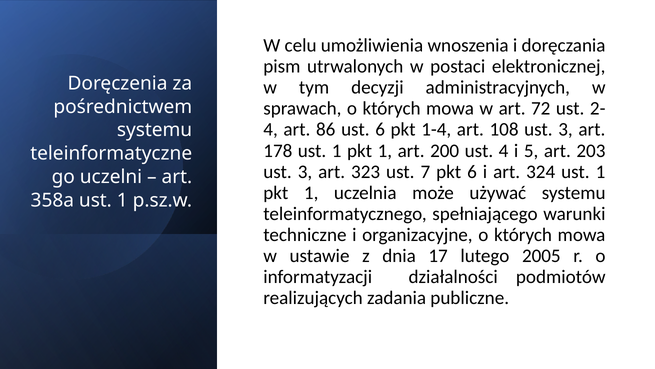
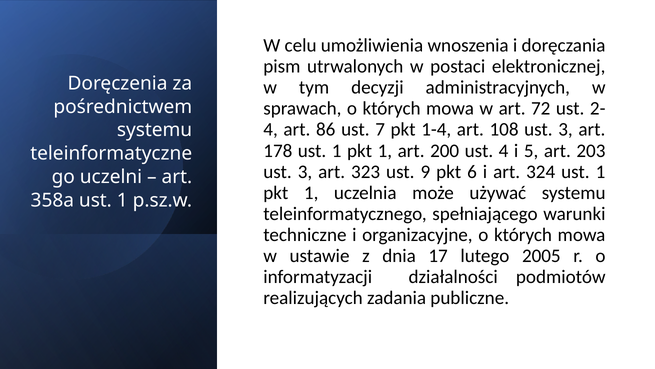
ust 6: 6 -> 7 (380, 129)
7: 7 -> 9 (425, 171)
